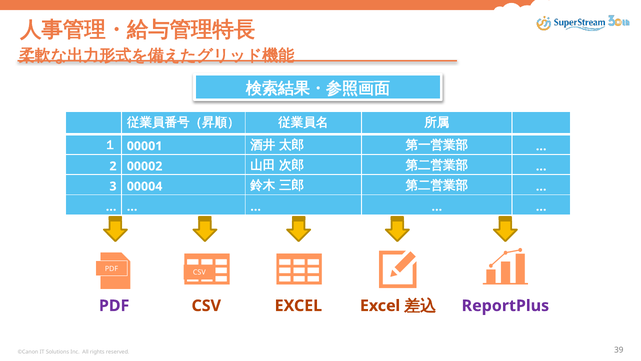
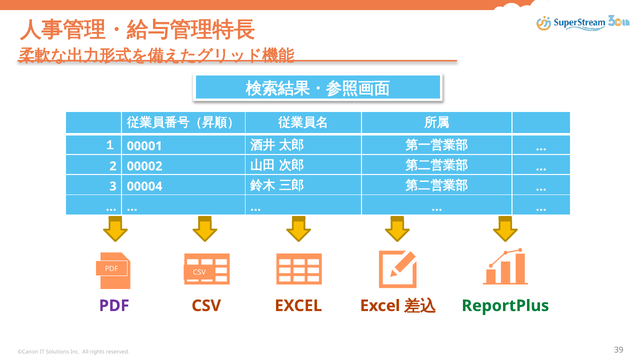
ReportPlus colour: purple -> green (505, 305)
